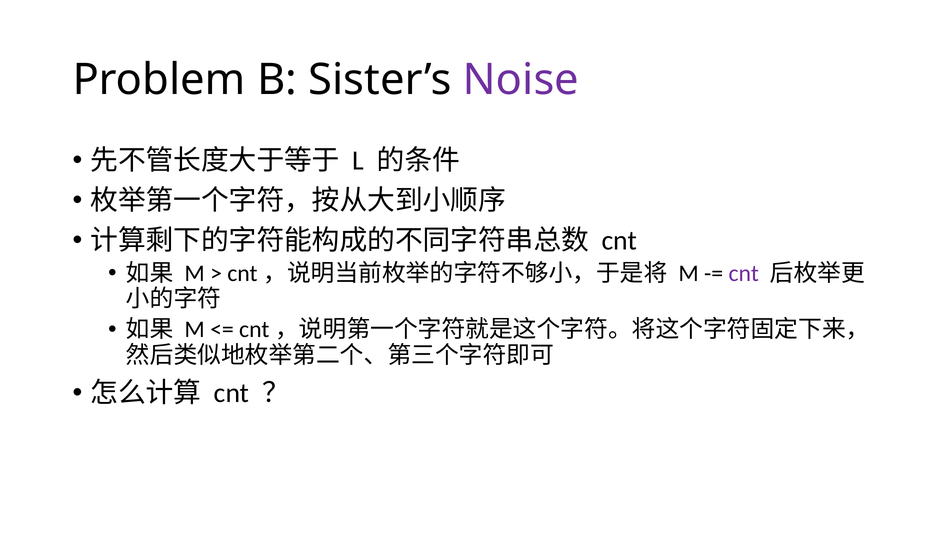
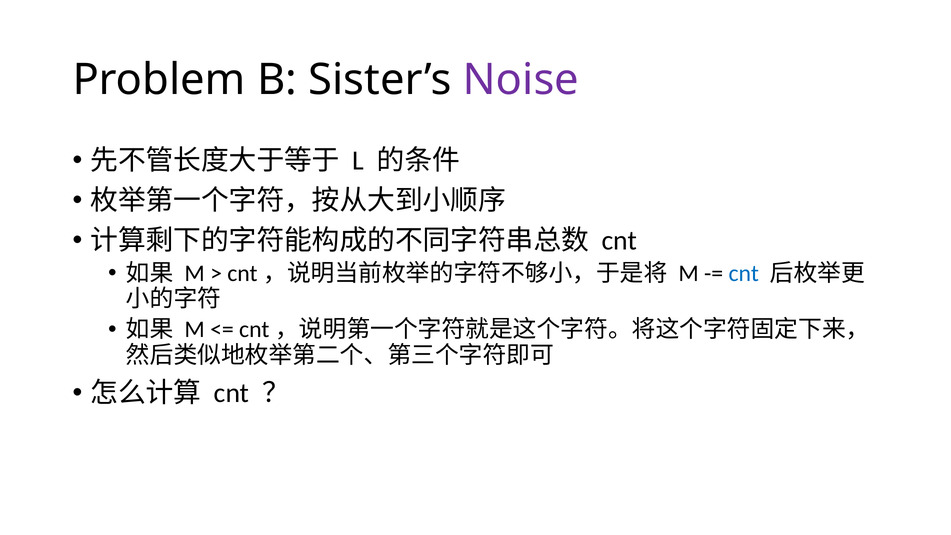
cnt colour: purple -> blue (744, 273)
